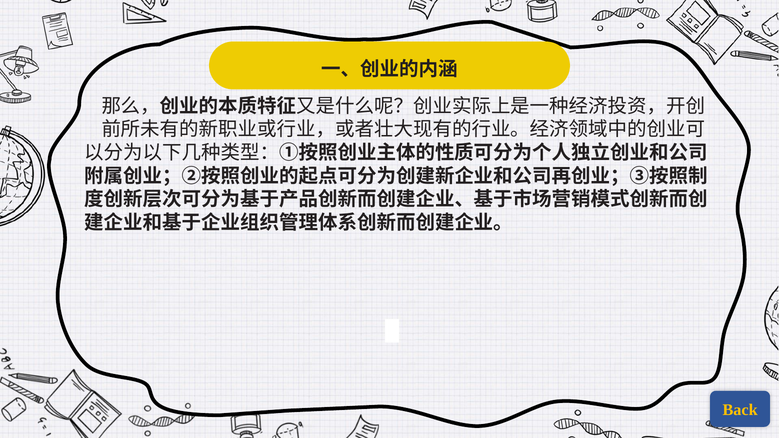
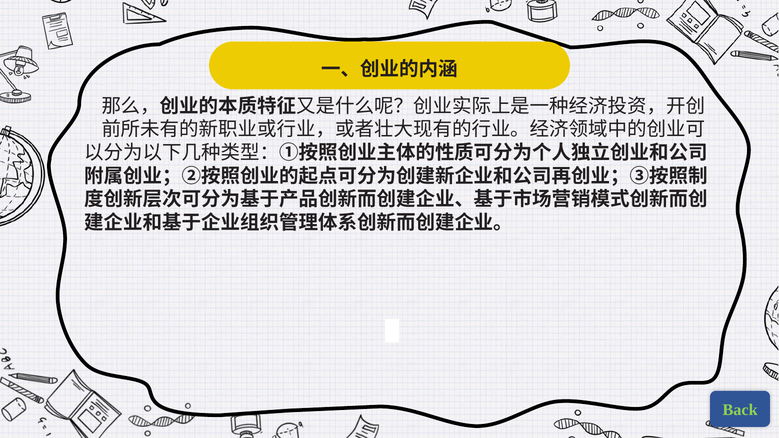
Back colour: yellow -> light green (740, 410)
